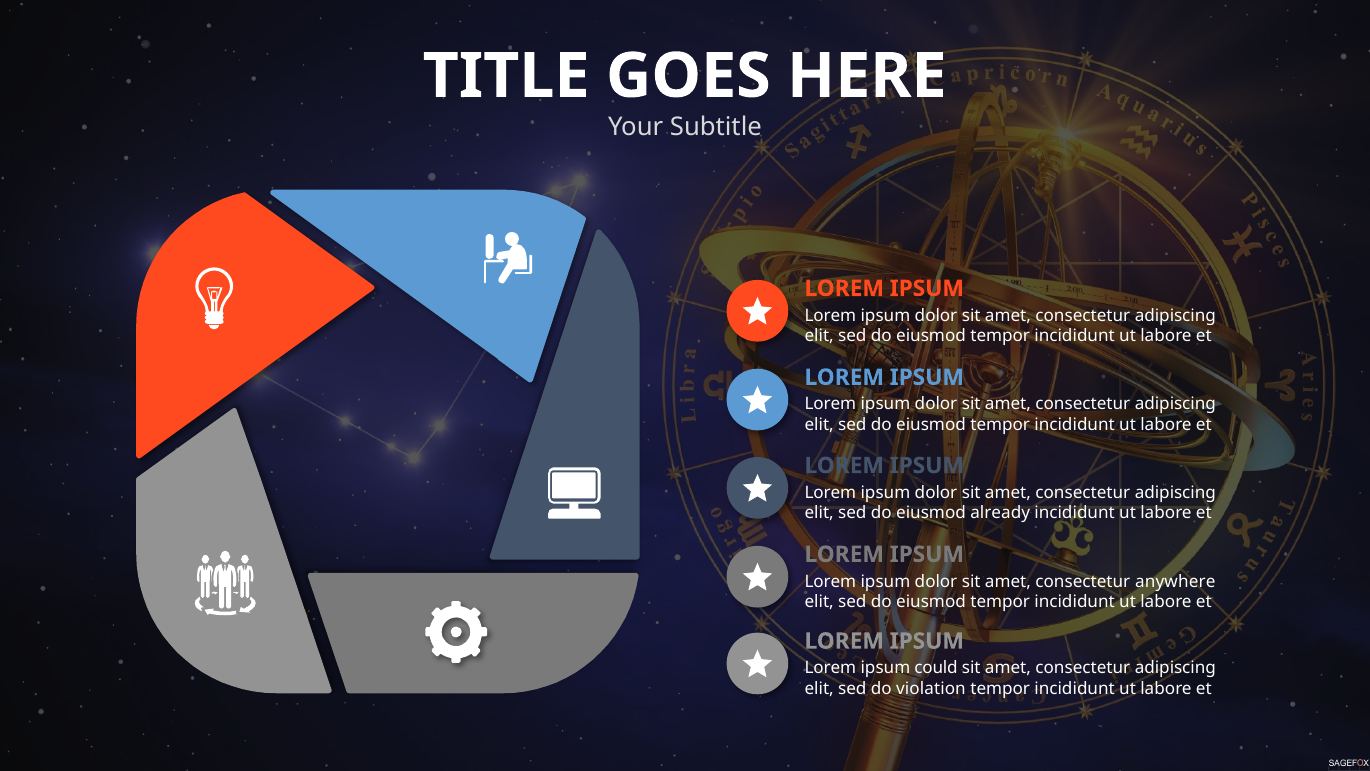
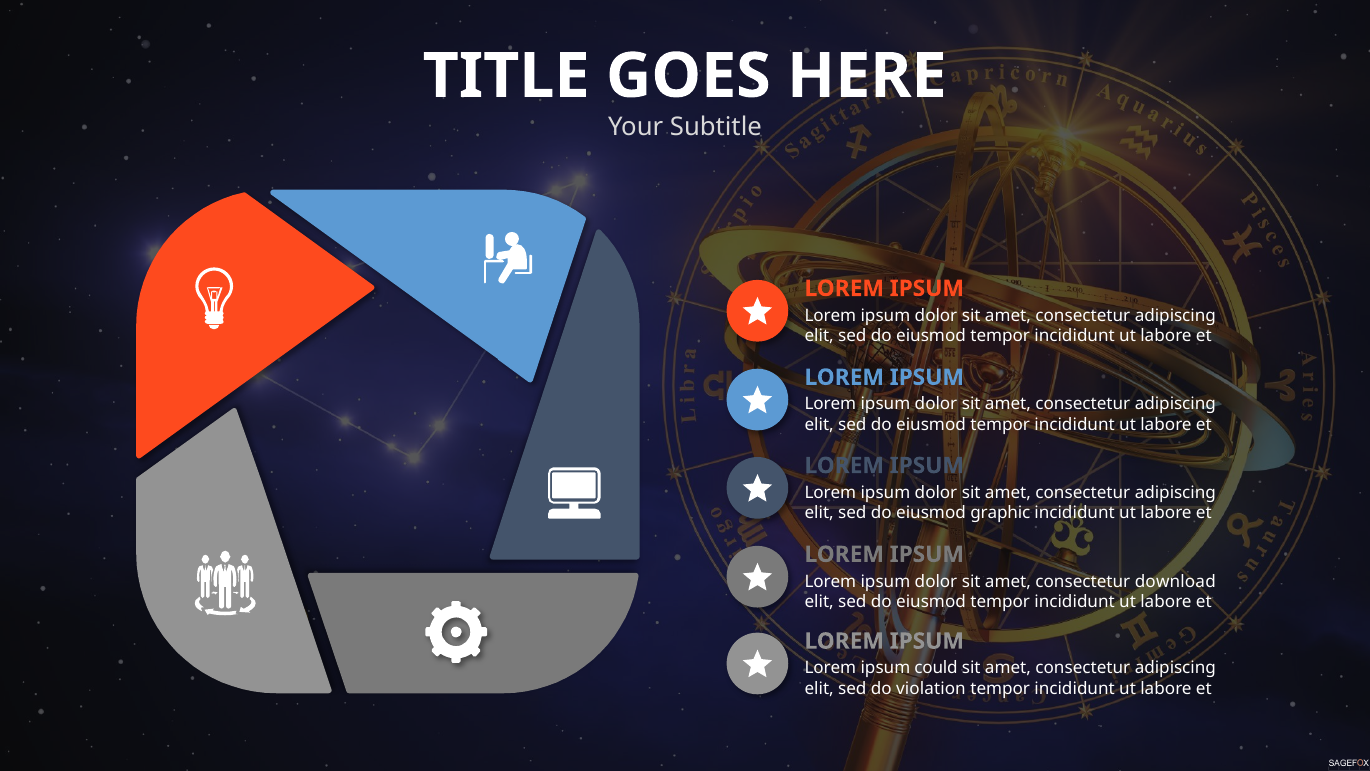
already: already -> graphic (1000, 513)
anywhere: anywhere -> download (1175, 581)
